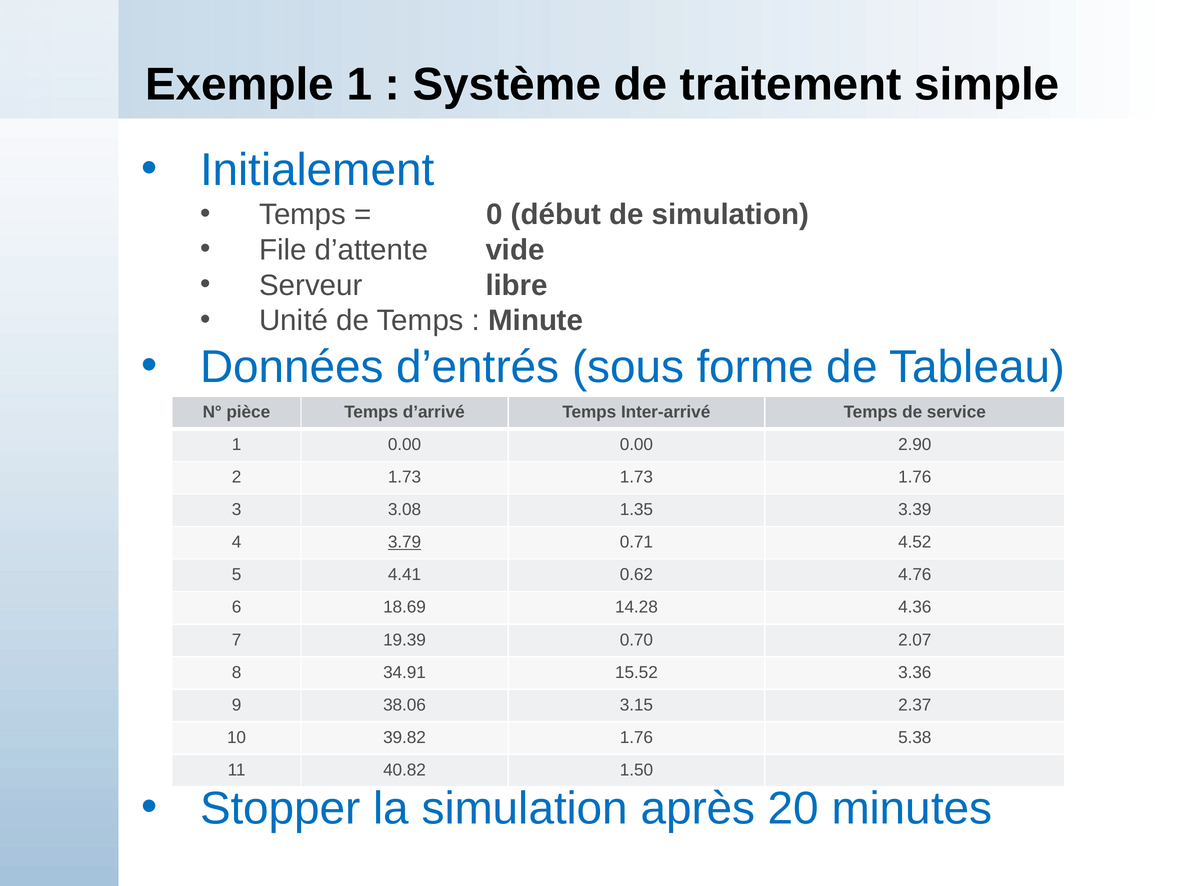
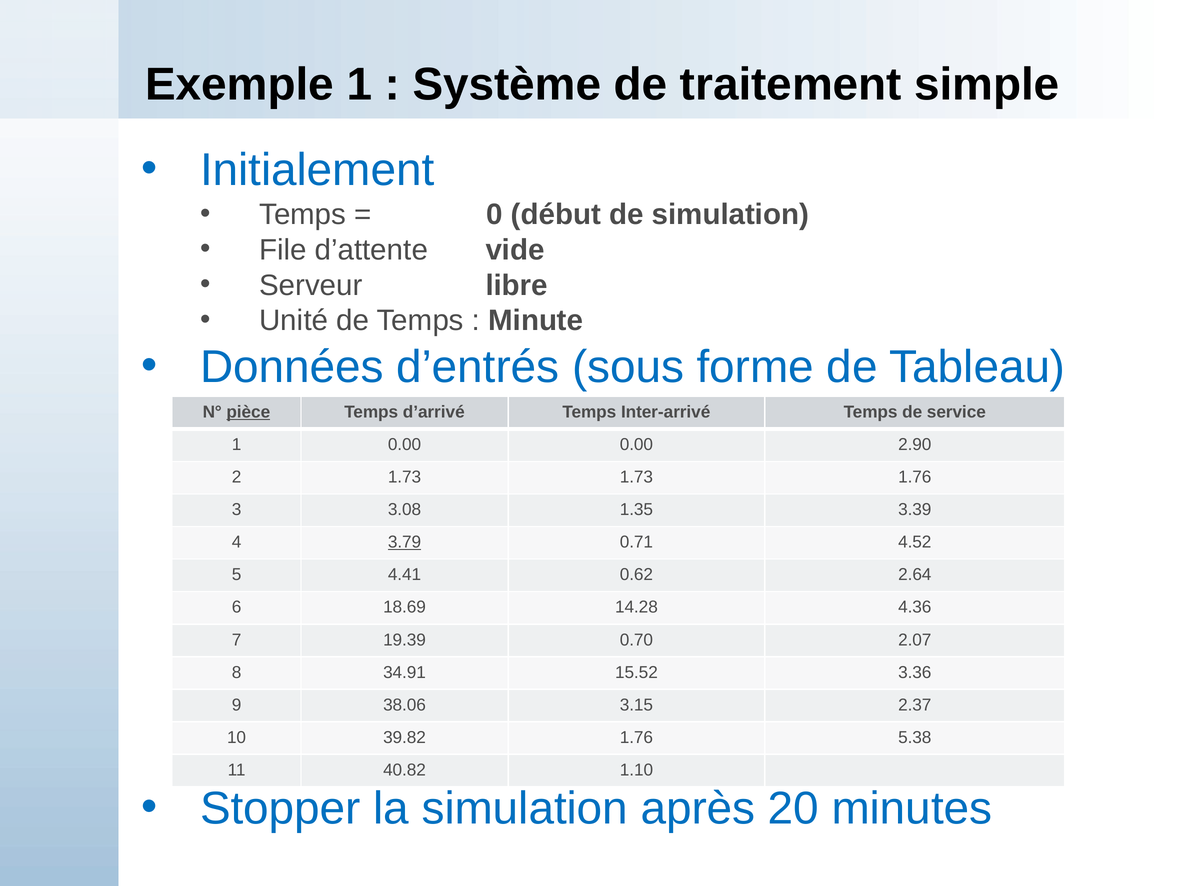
pièce underline: none -> present (248, 412)
4.76: 4.76 -> 2.64 (915, 575)
1.50: 1.50 -> 1.10 (636, 770)
